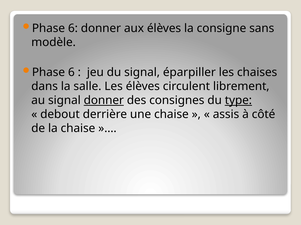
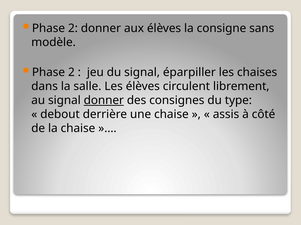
6: 6 -> 2 (73, 28)
6: 6 -> 2 (71, 73)
type underline: present -> none (238, 101)
